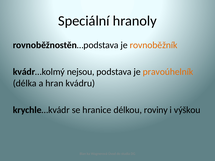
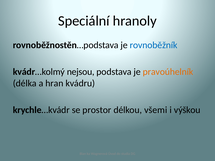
rovnoběžník colour: orange -> blue (154, 45)
hranice: hranice -> prostor (97, 110)
roviny: roviny -> všemi (156, 110)
